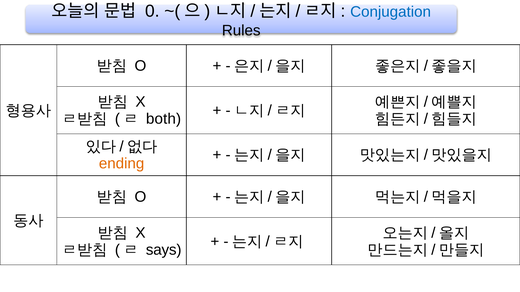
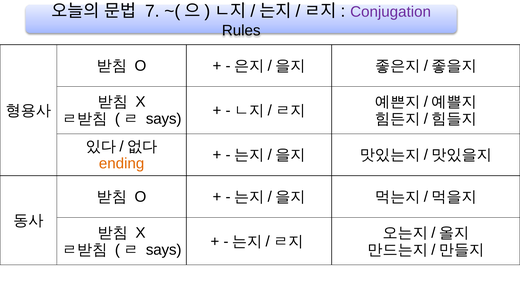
0: 0 -> 7 (152, 11)
Conjugation colour: blue -> purple (391, 12)
both: both -> says (164, 119)
